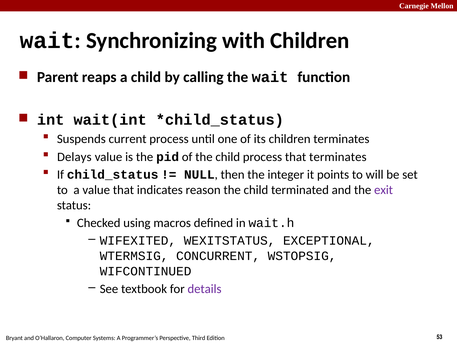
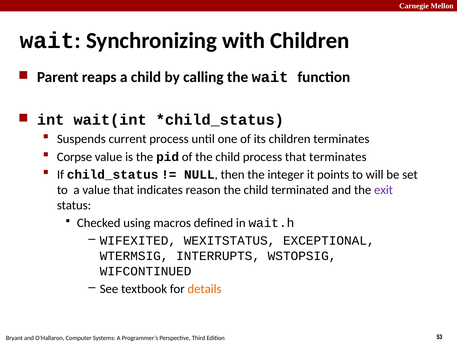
Delays: Delays -> Corpse (74, 157)
CONCURRENT: CONCURRENT -> INTERRUPTS (218, 256)
details colour: purple -> orange (205, 289)
